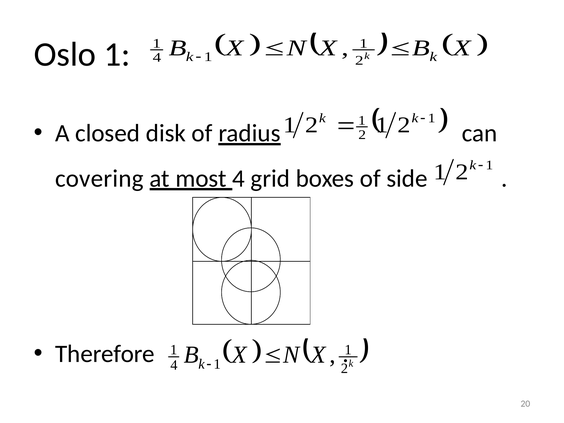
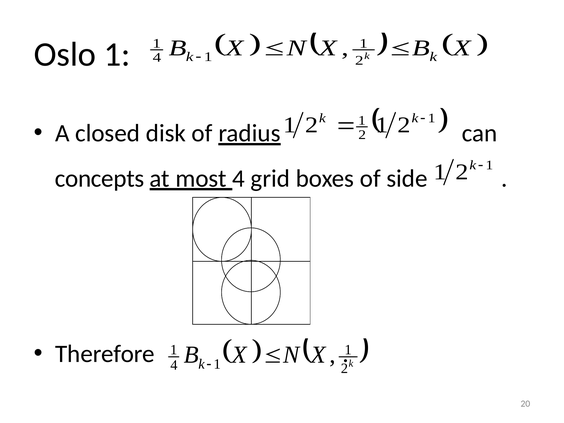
covering: covering -> concepts (100, 178)
